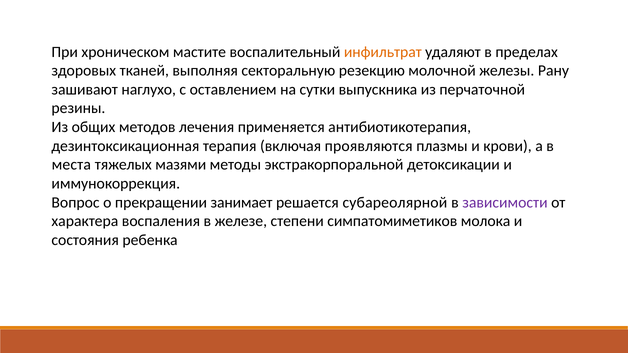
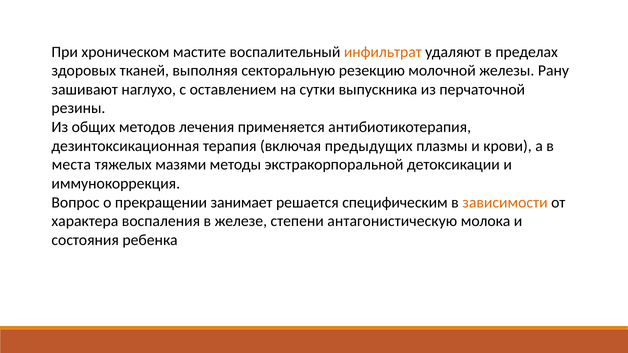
проявляются: проявляются -> предыдущих (369, 146)
субареолярной: субареолярной -> специфическим (395, 203)
зависимости colour: purple -> orange (505, 203)
симпатомиметиков: симпатомиметиков -> антагонистическую (392, 221)
